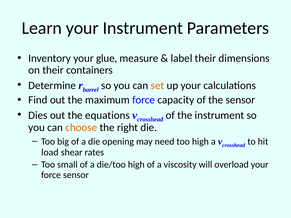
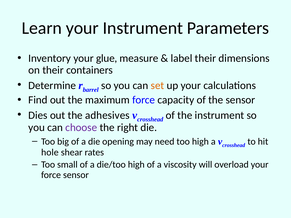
equations: equations -> adhesives (107, 115)
choose colour: orange -> purple (81, 128)
load: load -> hole (50, 152)
